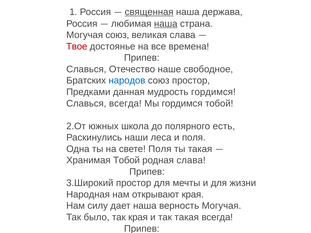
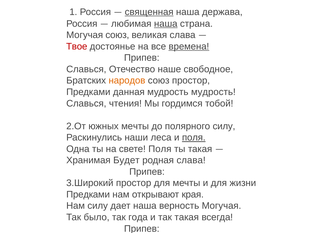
времена underline: none -> present (189, 46)
народов colour: blue -> orange (127, 81)
мудрость гордимся: гордимся -> мудрость (213, 92)
Славься всегда: всегда -> чтения (125, 103)
южных школа: школа -> мечты (135, 126)
полярного есть: есть -> силу (224, 126)
поля underline: none -> present (194, 138)
Хранимая Тобой: Тобой -> Будет (126, 160)
Народная: Народная -> Предками (88, 195)
так края: края -> года (138, 217)
